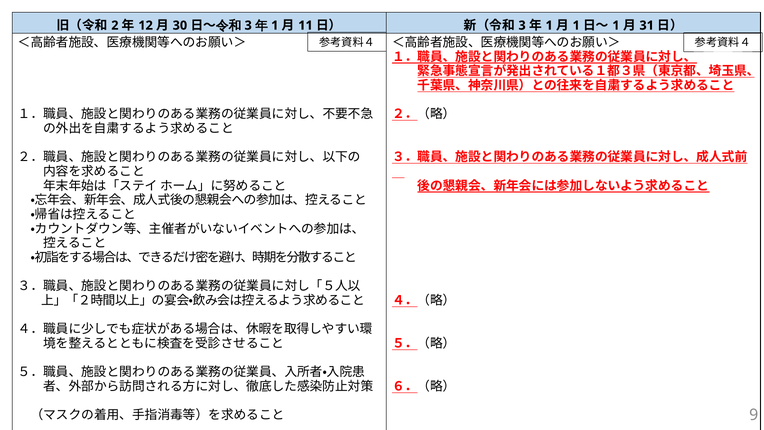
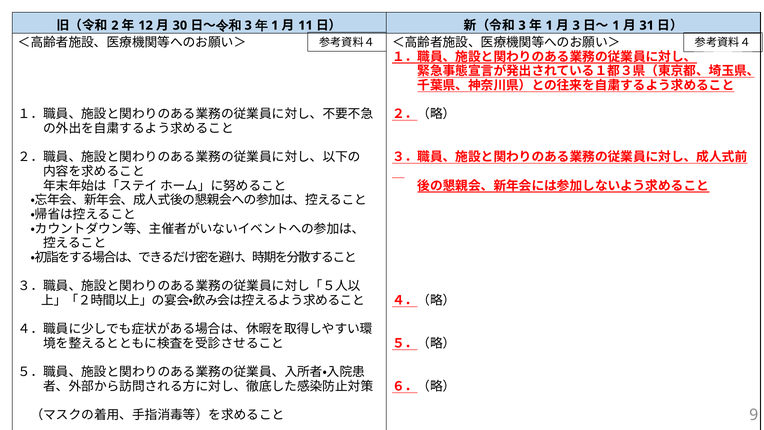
1: 1 -> 3 (576, 25)
